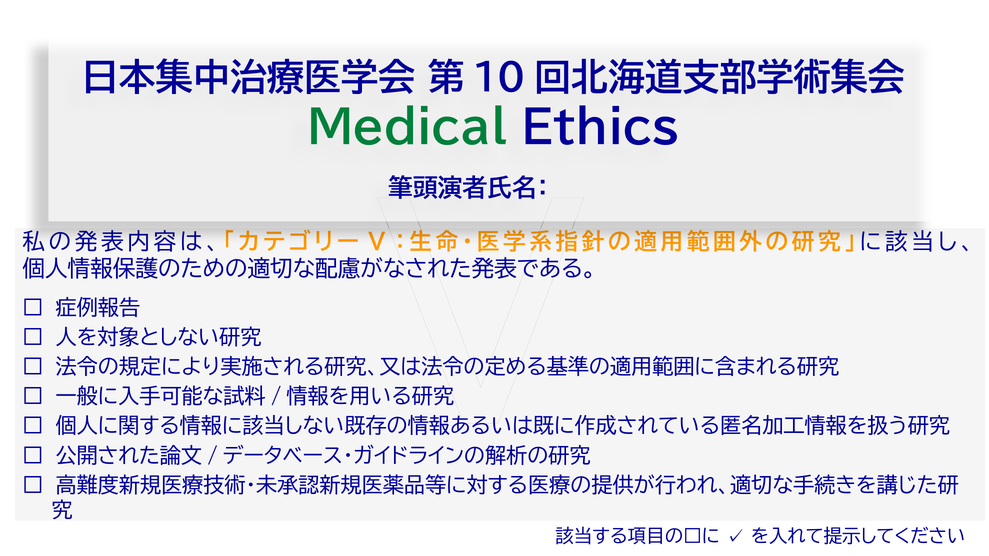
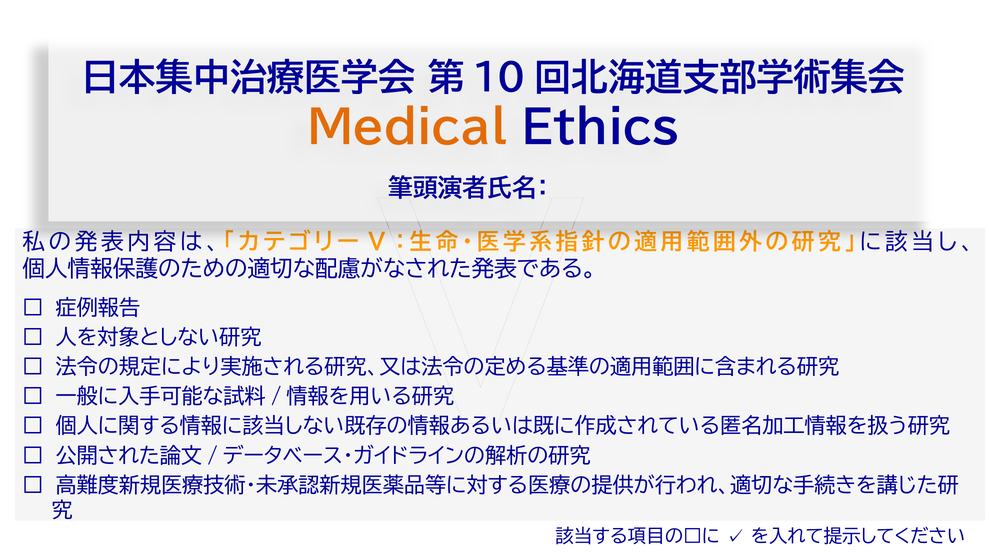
Medical colour: green -> orange (407, 128)
